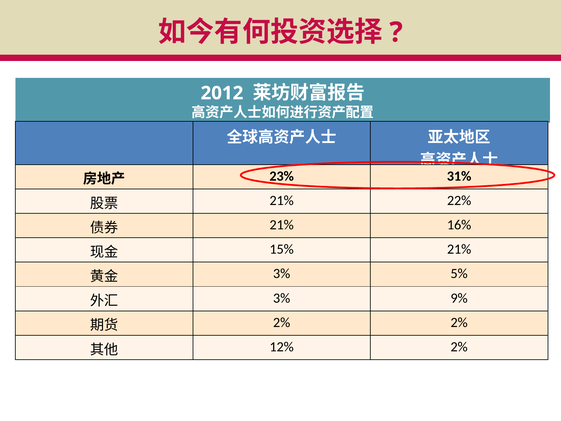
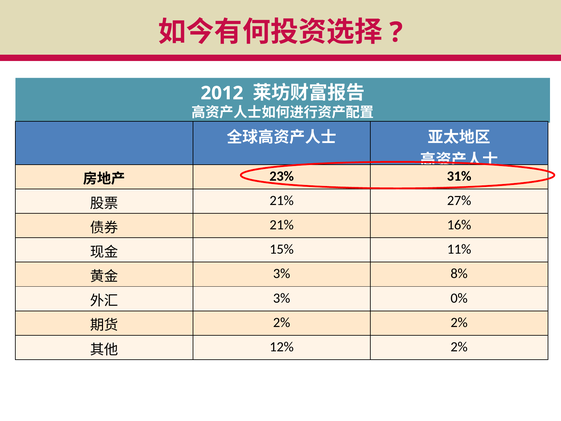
22%: 22% -> 27% (459, 200)
15% 21%: 21% -> 11% (459, 249)
5%: 5% -> 8% (459, 273)
9%: 9% -> 0% (459, 298)
